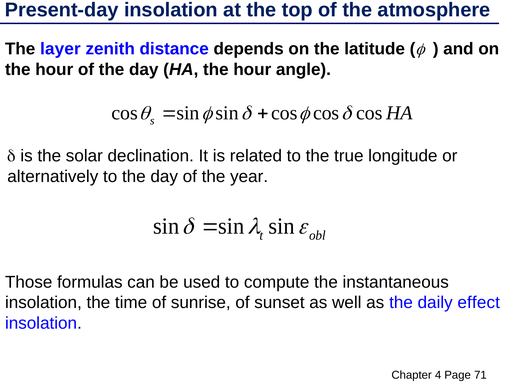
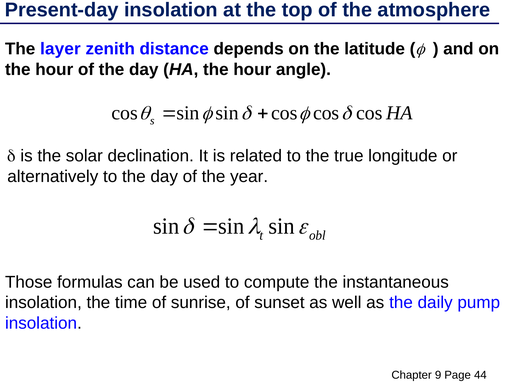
effect: effect -> pump (479, 303)
4: 4 -> 9 (438, 375)
71: 71 -> 44 (480, 375)
